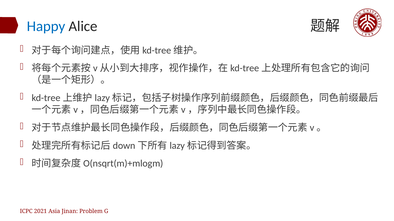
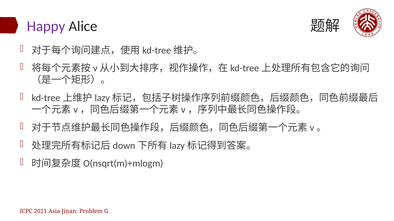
Happy colour: blue -> purple (46, 26)
